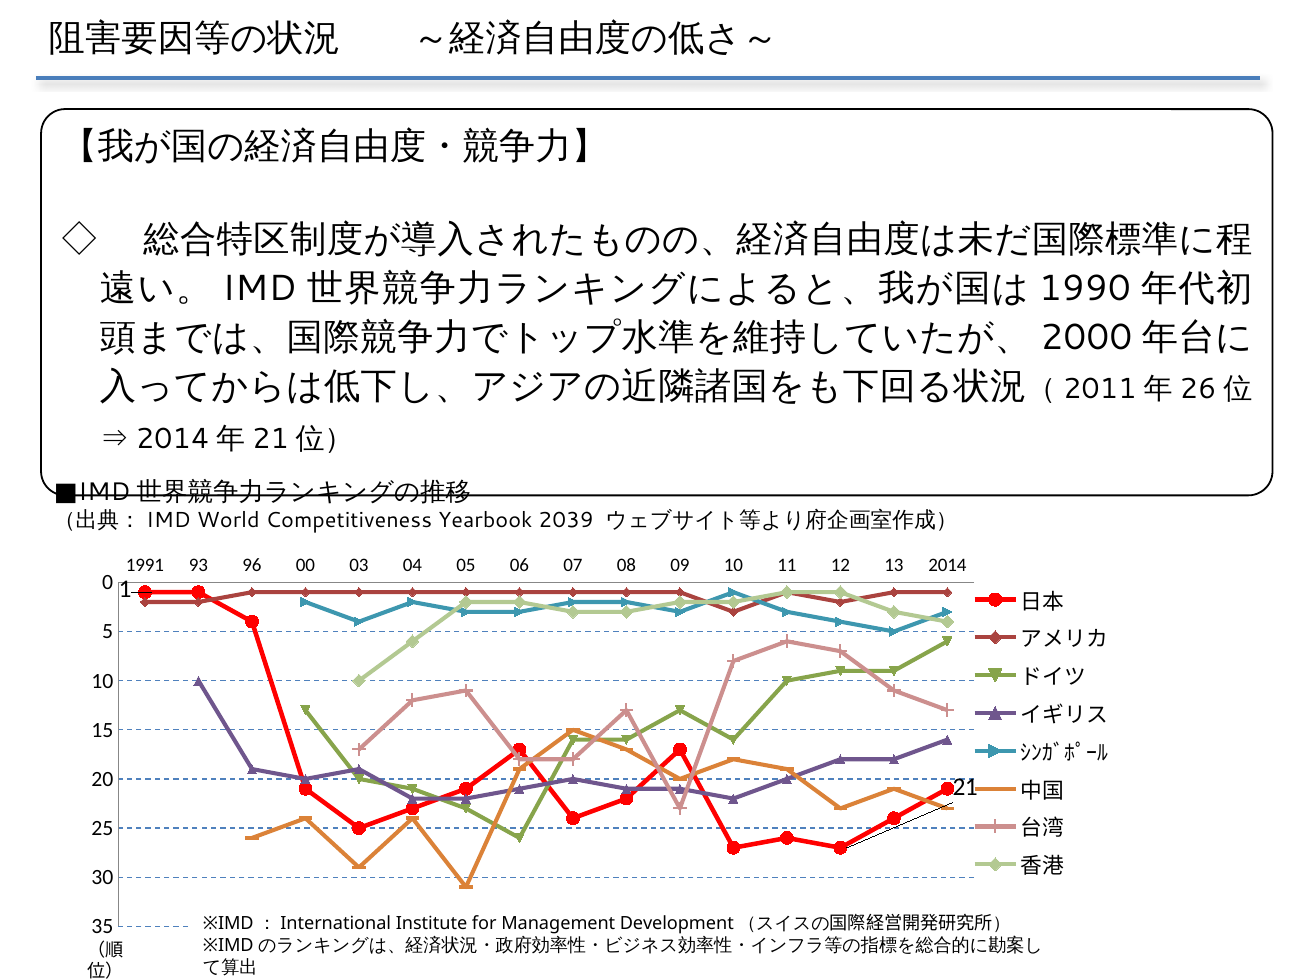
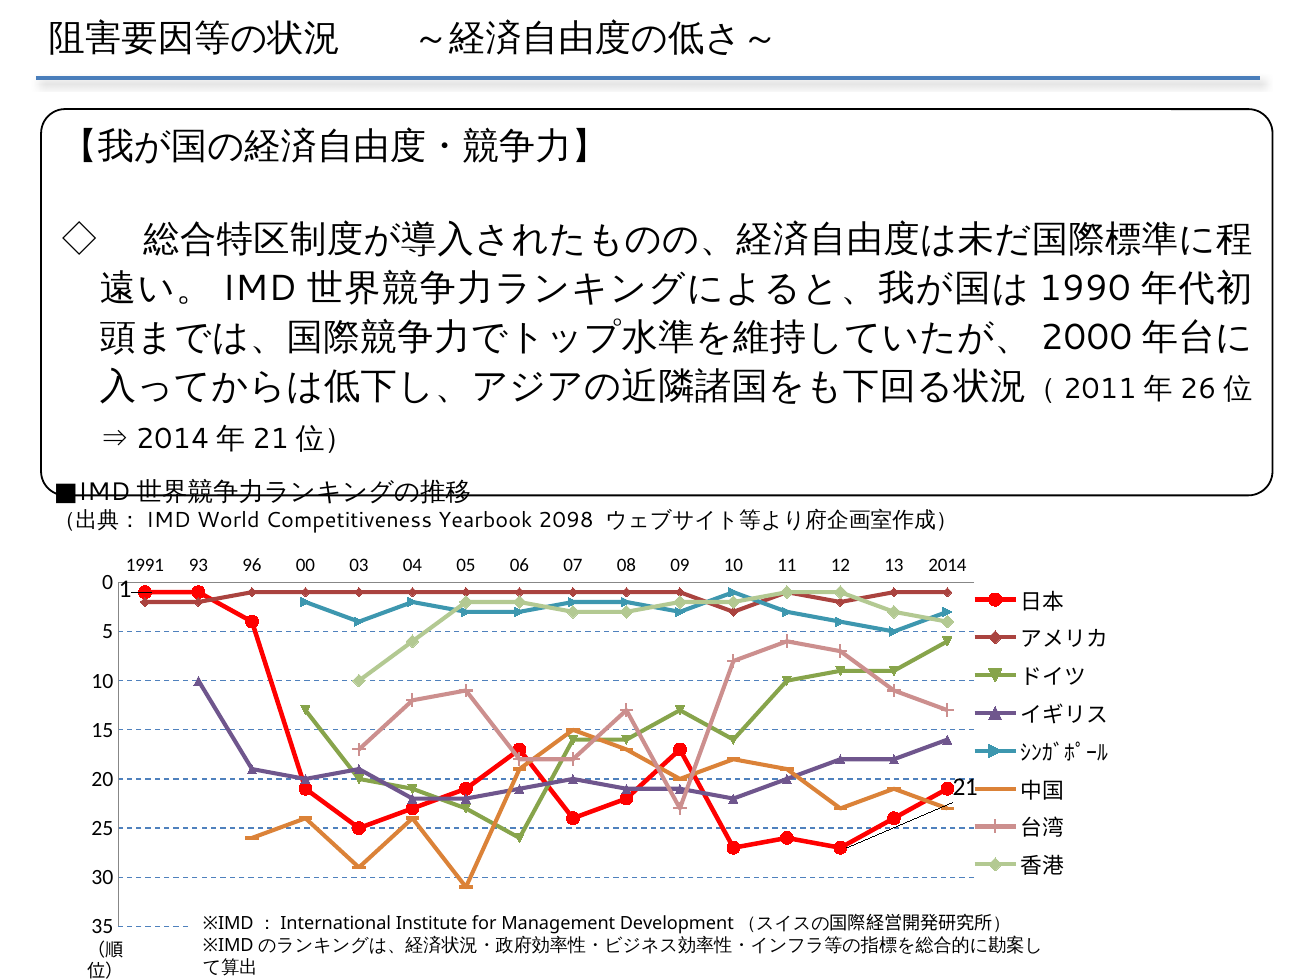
2039: 2039 -> 2098 (566, 521)
